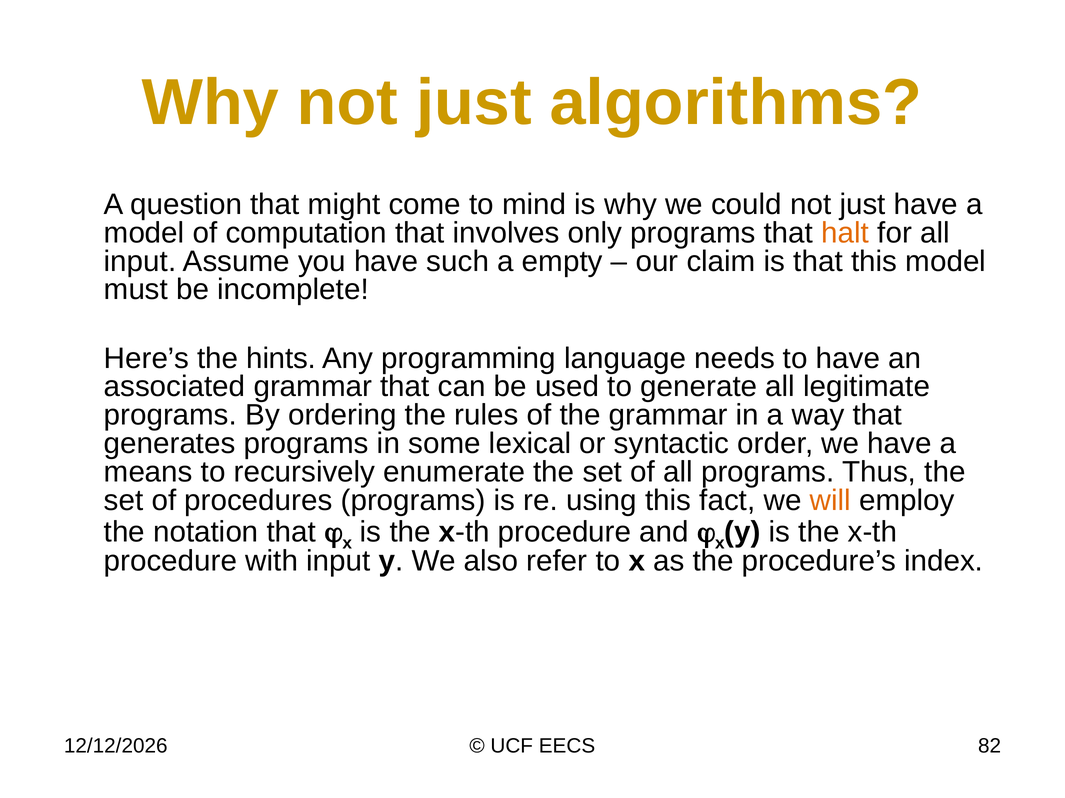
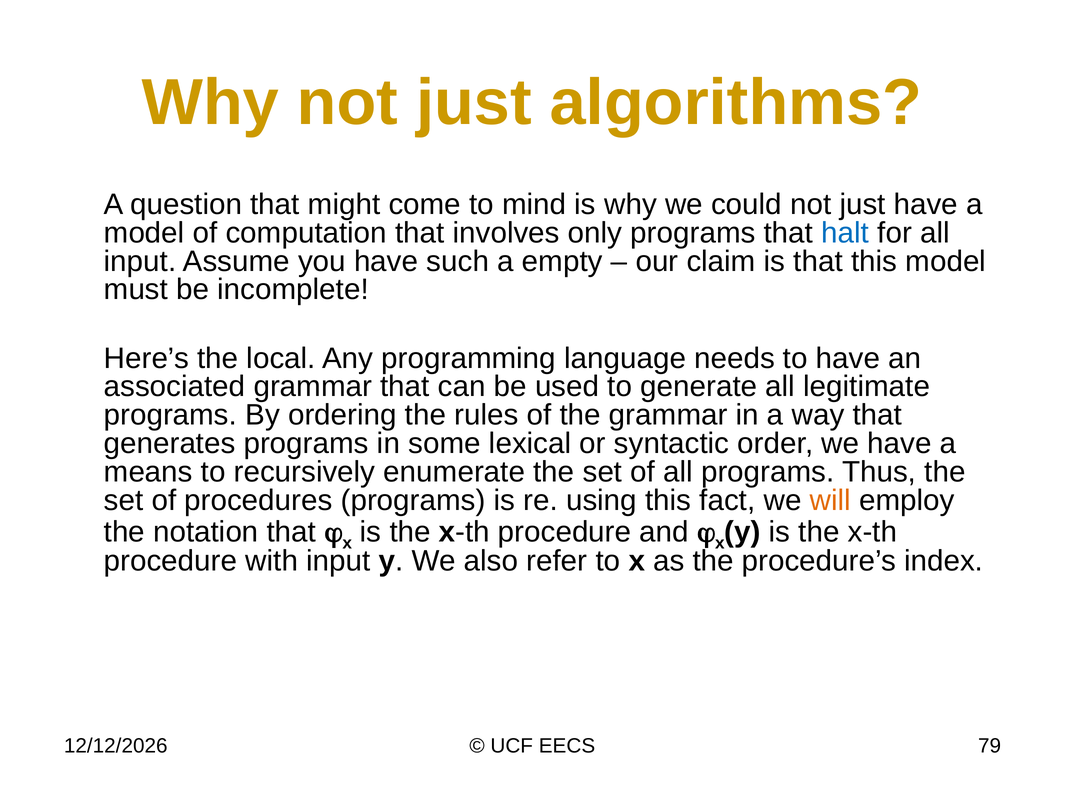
halt colour: orange -> blue (845, 233)
hints: hints -> local (281, 359)
82: 82 -> 79 (990, 747)
